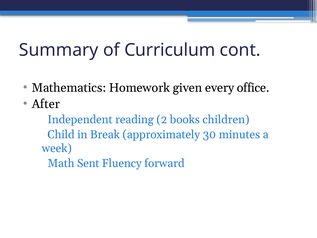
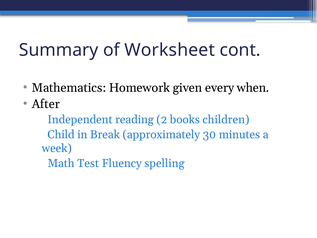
Curriculum: Curriculum -> Worksheet (170, 50)
office: office -> when (253, 88)
Sent: Sent -> Test (88, 163)
forward: forward -> spelling (164, 163)
